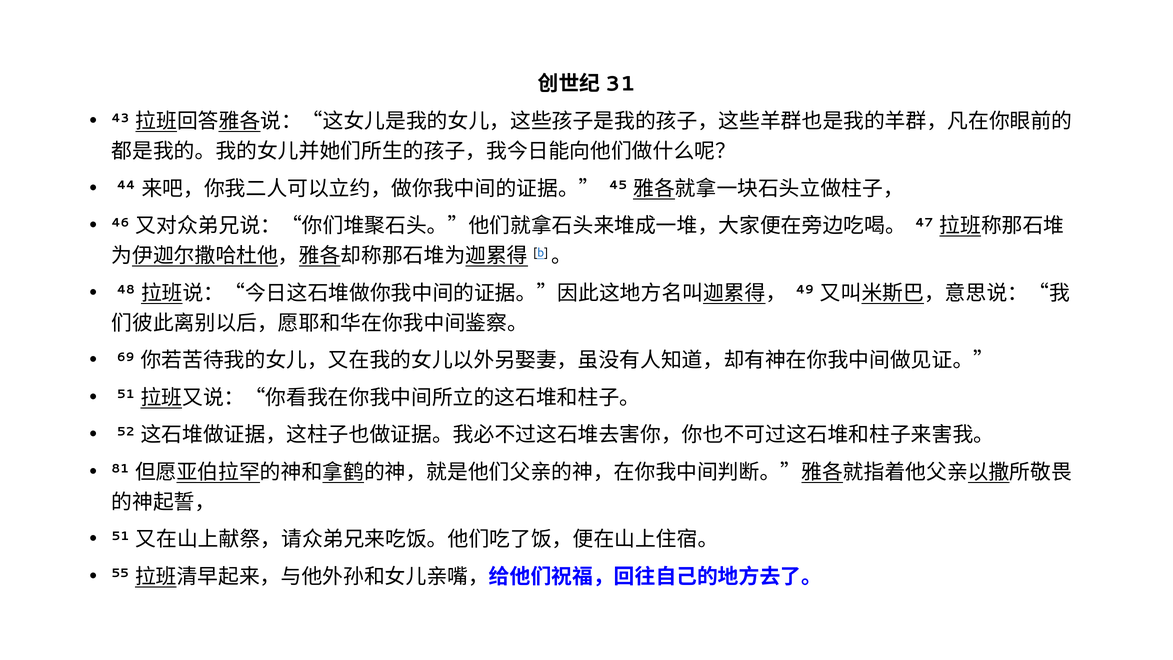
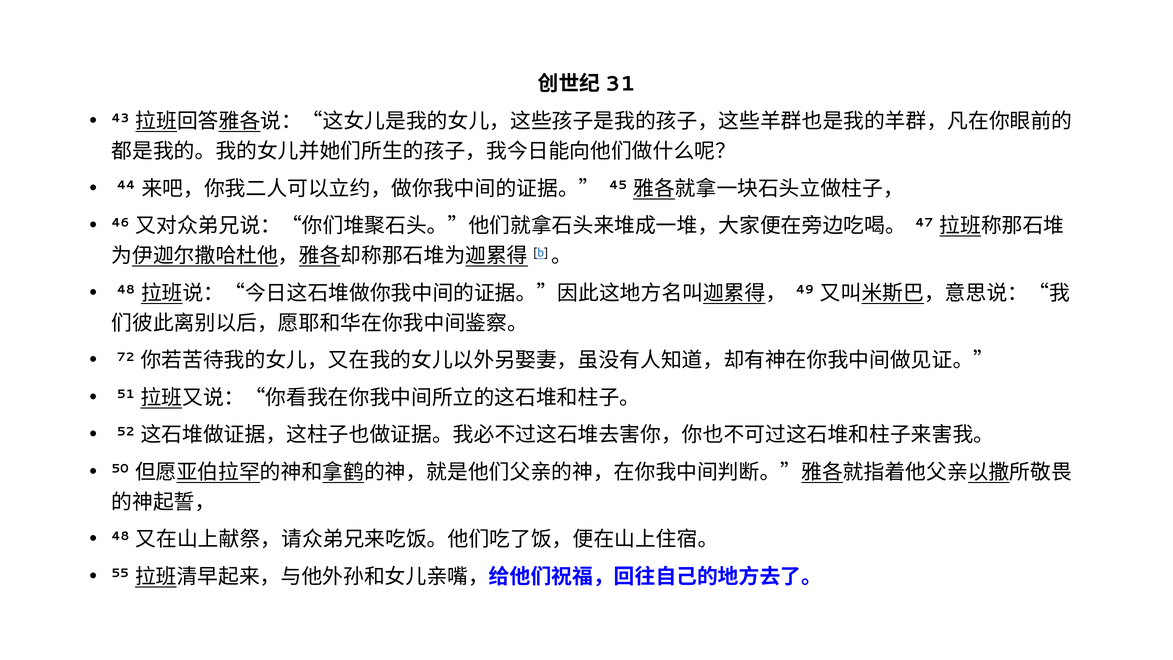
69: 69 -> 72 (126, 357)
81: 81 -> 50 (120, 469)
51: 51 -> 48 (120, 536)
